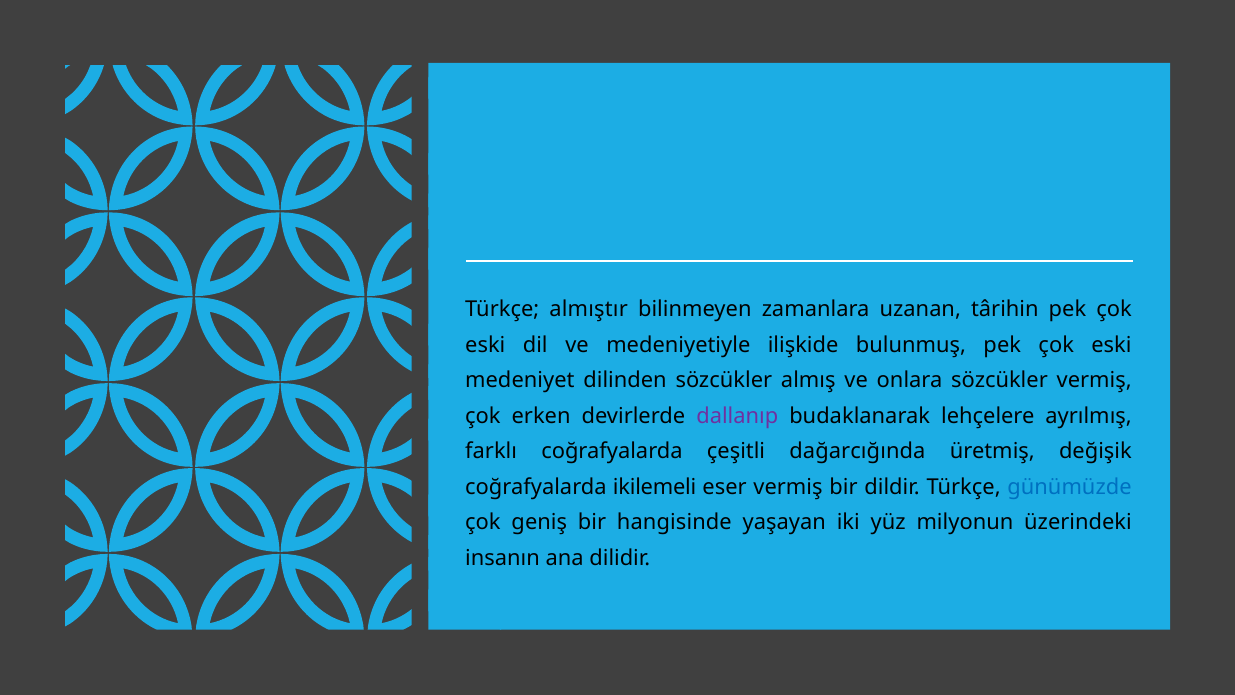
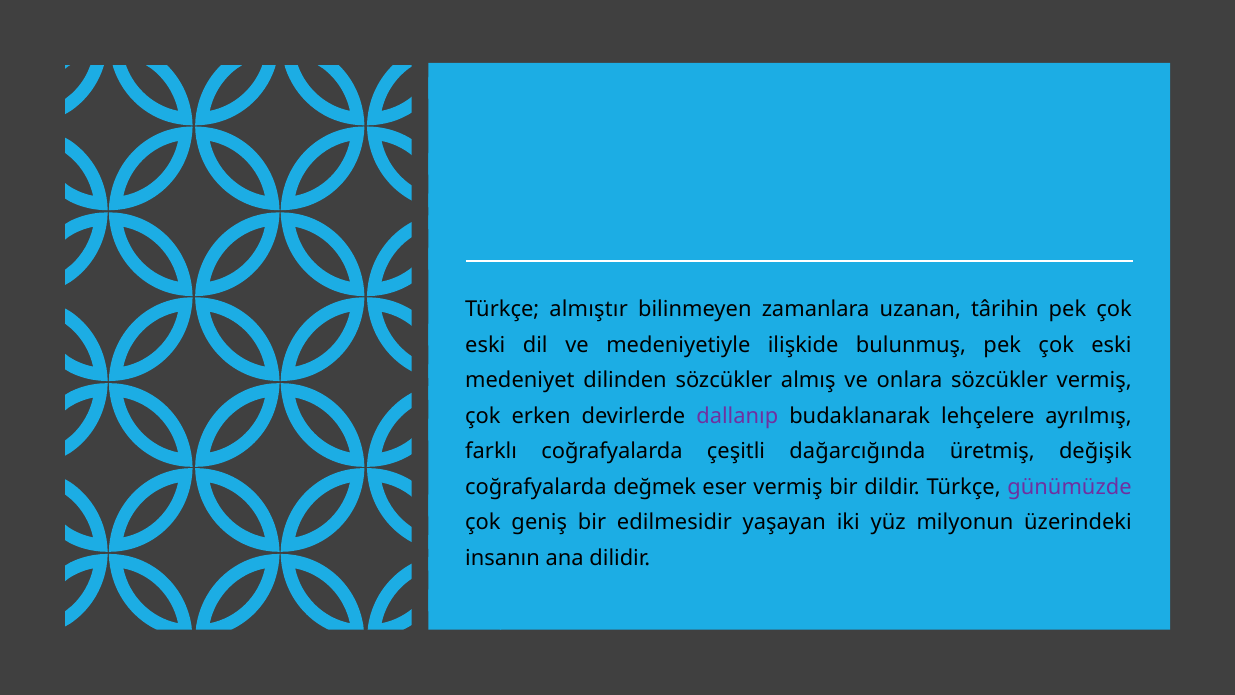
ikilemeli: ikilemeli -> değmek (655, 487)
günümüzde colour: blue -> purple (1070, 487)
hangisinde: hangisinde -> edilmesidir (674, 522)
